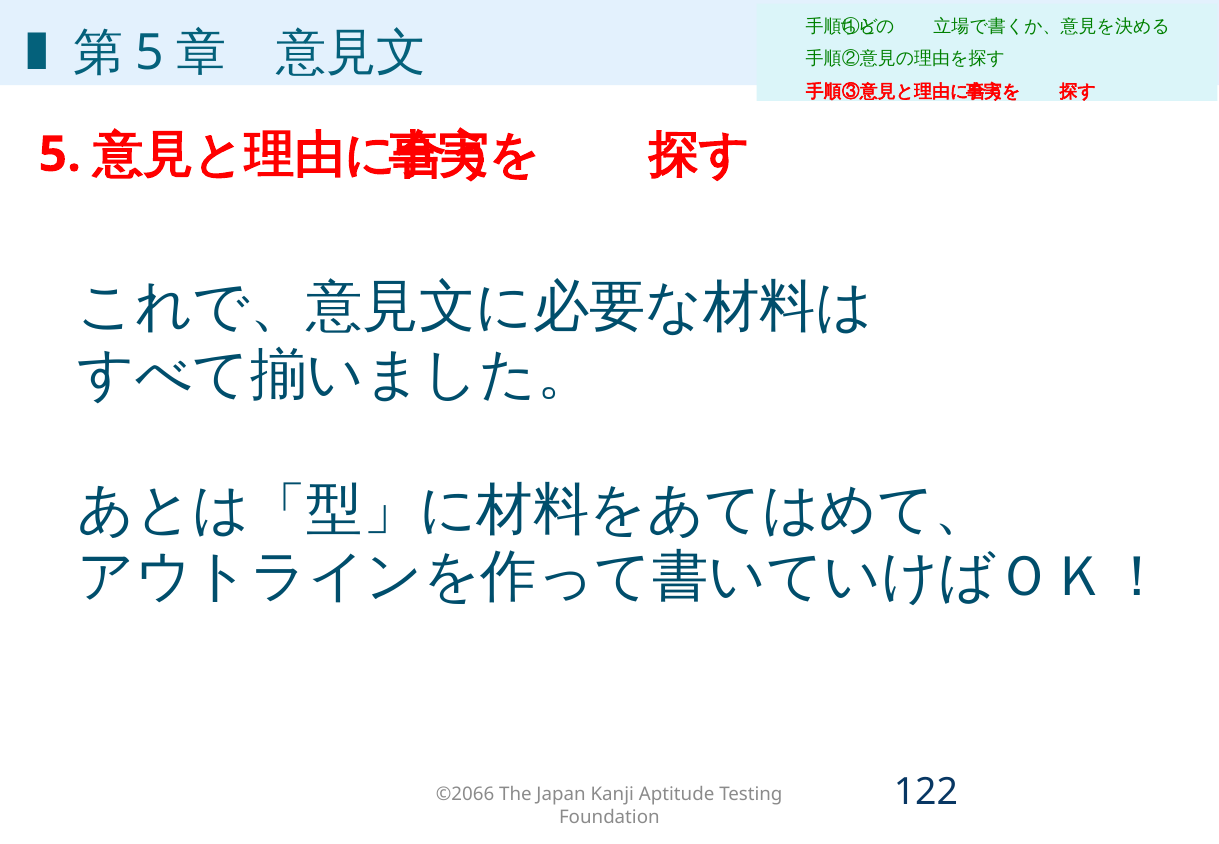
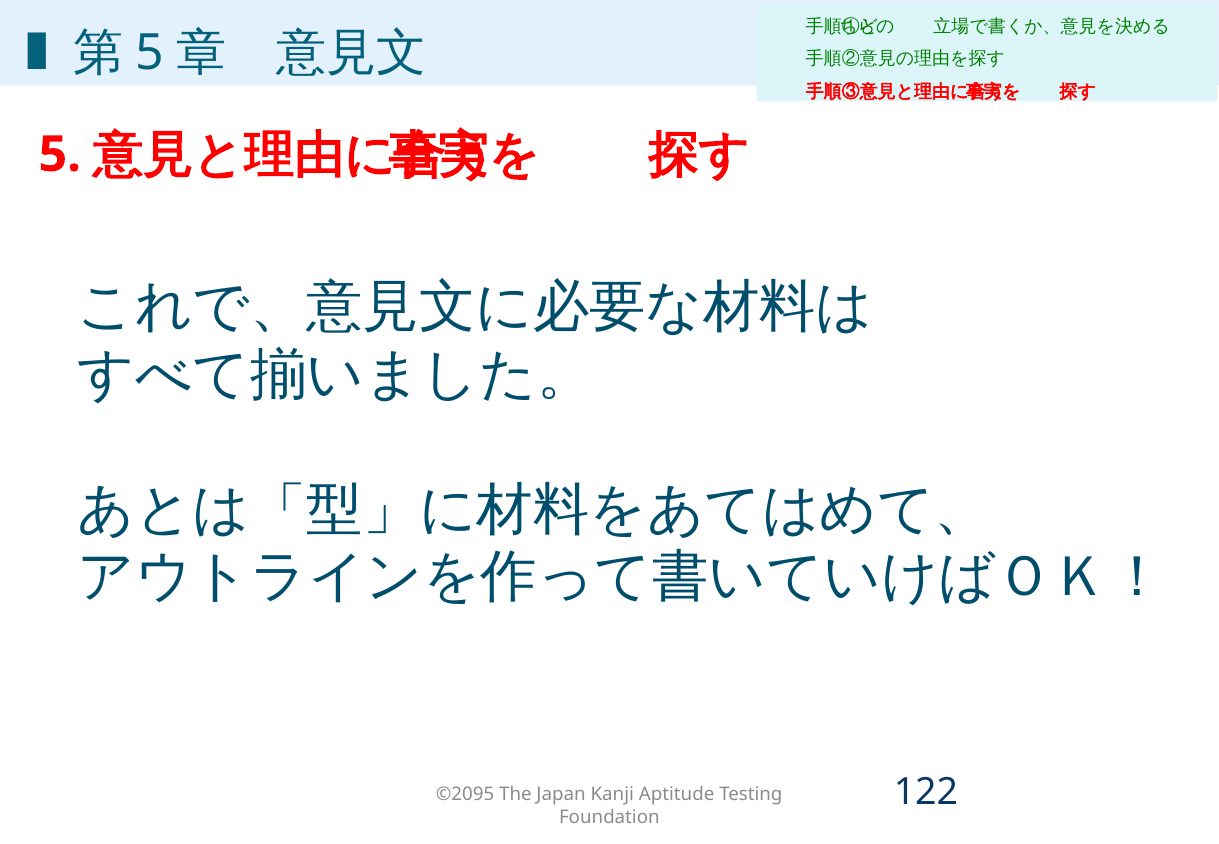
©2066: ©2066 -> ©2095 (465, 795)
